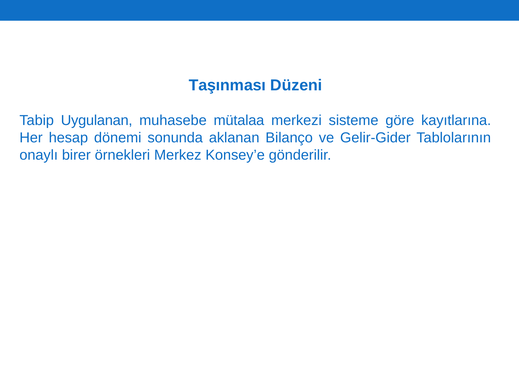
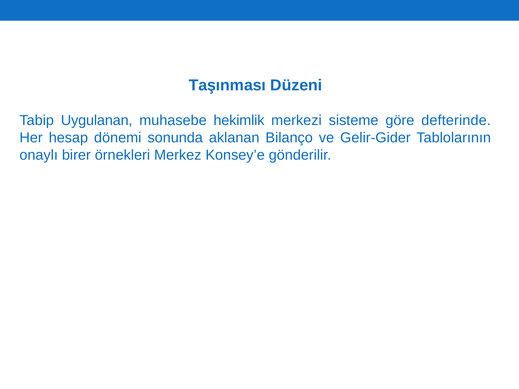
mütalaa: mütalaa -> hekimlik (239, 121)
kayıtlarına: kayıtlarına -> defterinde (456, 121)
